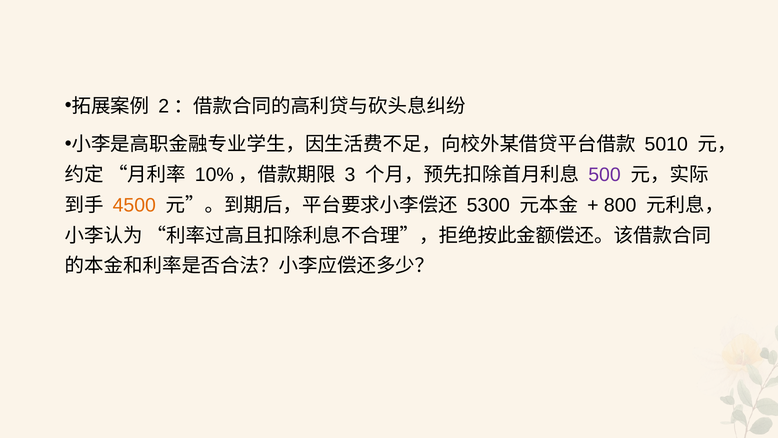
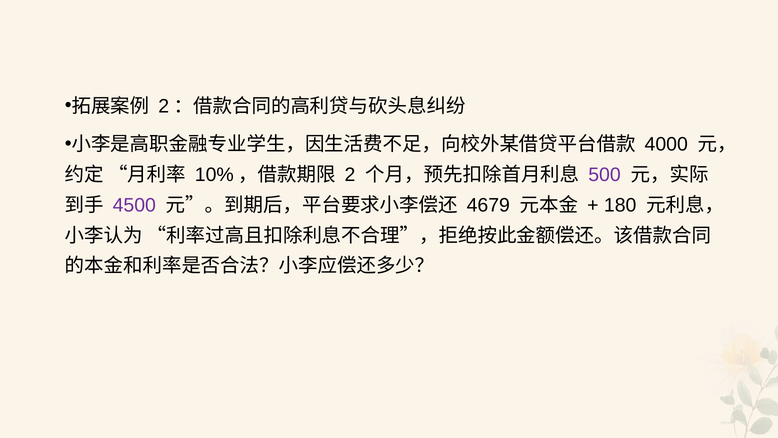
5010: 5010 -> 4000 (666, 144)
3: 3 -> 2 (350, 175)
4500 colour: orange -> purple (134, 205)
5300: 5300 -> 4679 (488, 205)
800: 800 -> 180 (620, 205)
